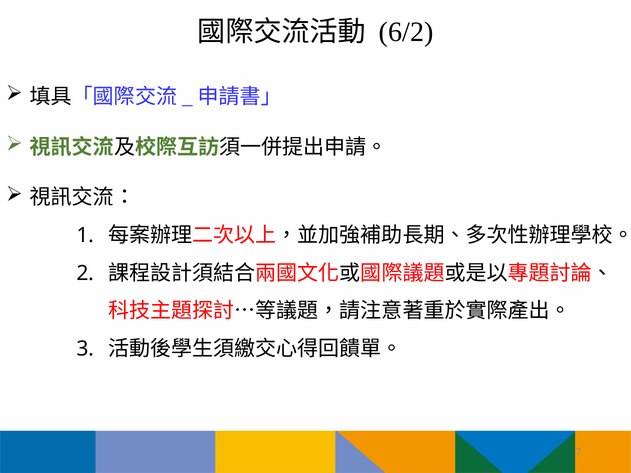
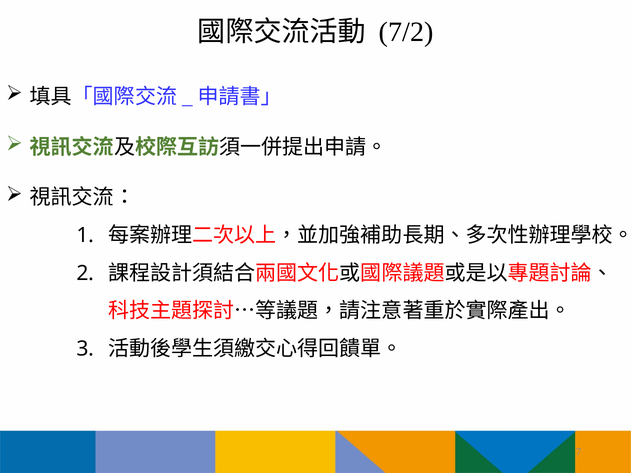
6/2: 6/2 -> 7/2 (406, 32)
